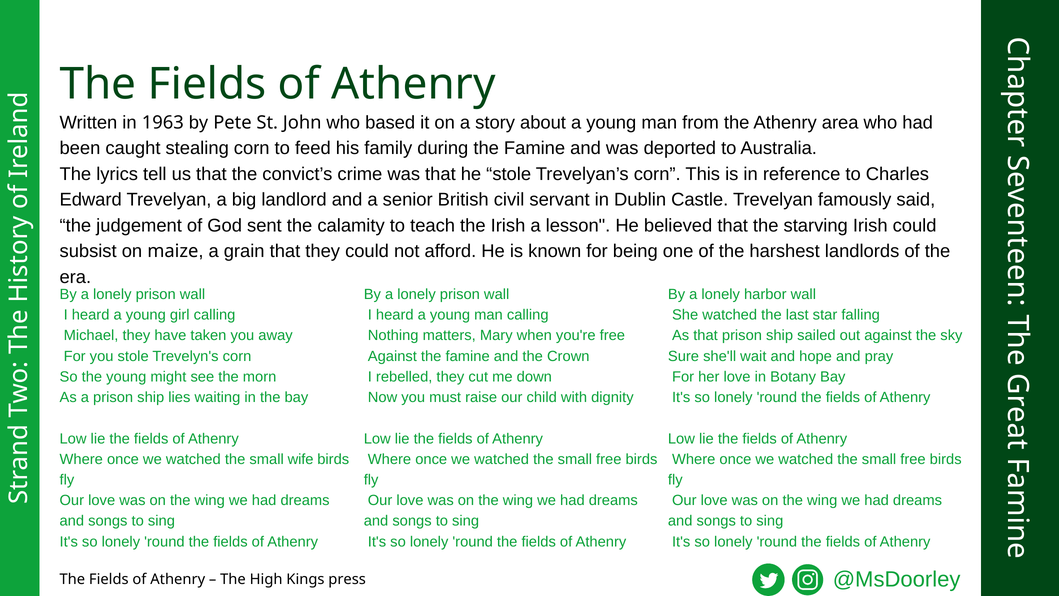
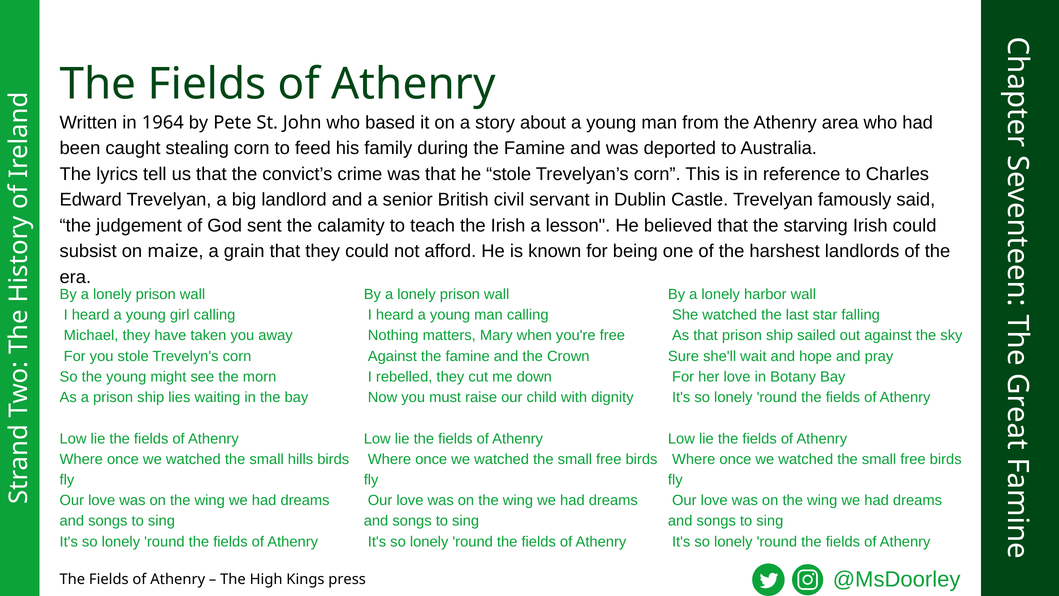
1963: 1963 -> 1964 (163, 122)
wife: wife -> hills (301, 459)
